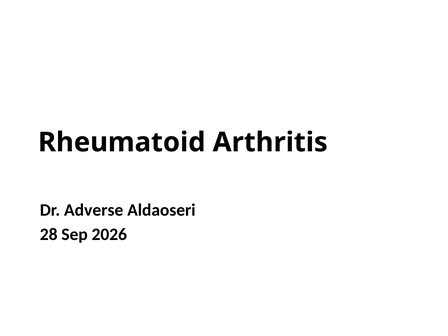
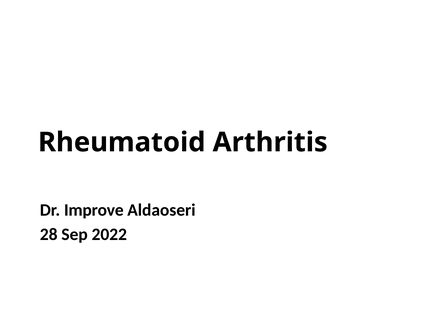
Adverse: Adverse -> Improve (94, 210)
2026: 2026 -> 2022 (109, 235)
